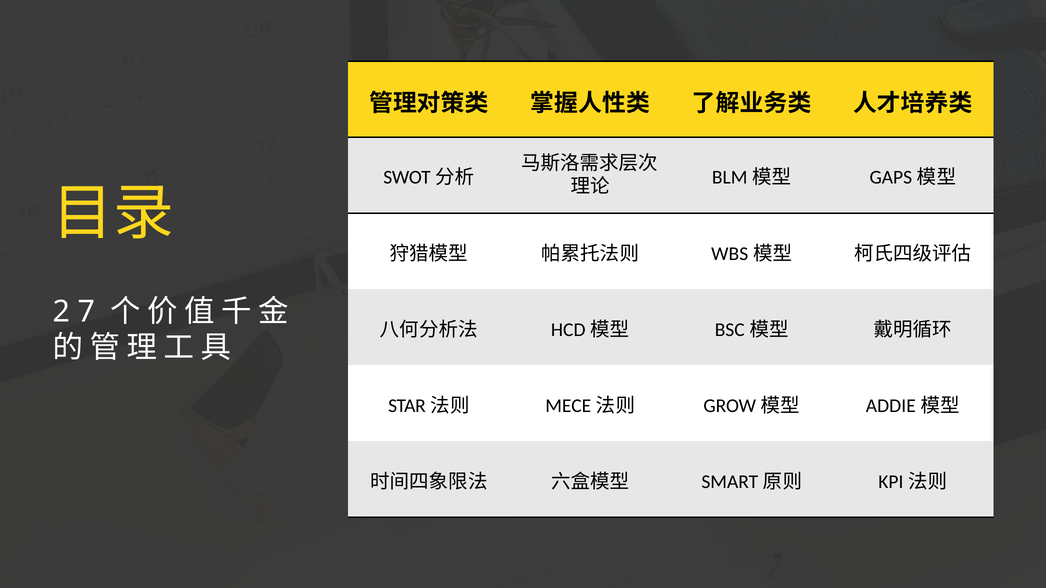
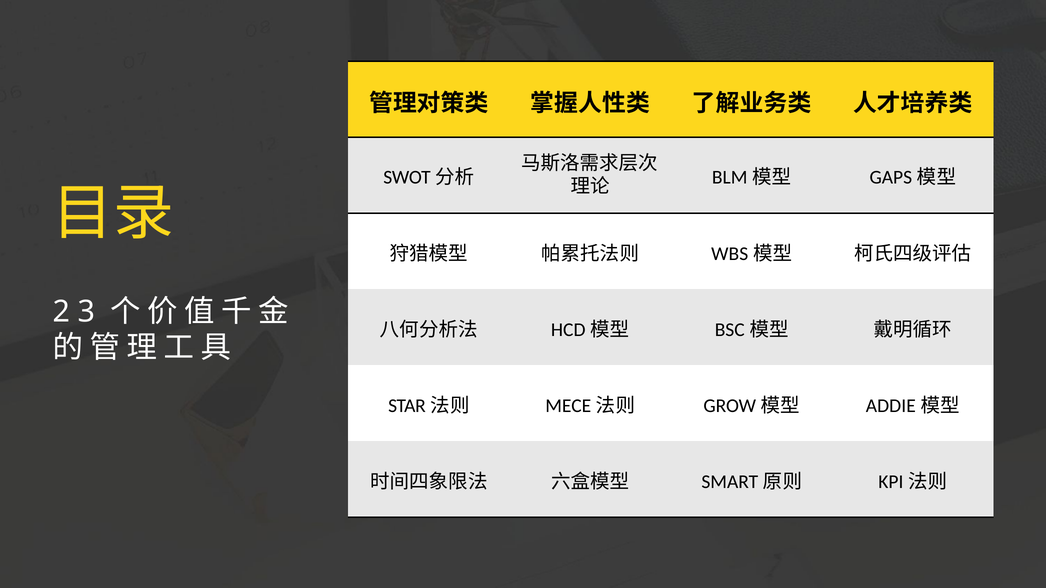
7: 7 -> 3 (87, 312)
